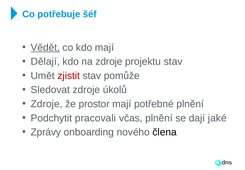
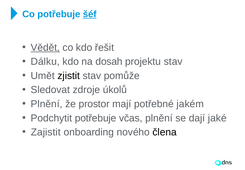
šéf underline: none -> present (90, 14)
kdo mají: mají -> řešit (104, 47)
Dělají: Dělají -> Dálku (45, 62)
na zdroje: zdroje -> dosah (109, 62)
zjistit colour: red -> black (69, 76)
Zdroje: Zdroje -> Plnění (47, 104)
potřebné plnění: plnění -> jakém (190, 104)
Podchytit pracovali: pracovali -> potřebuje (96, 118)
Zprávy: Zprávy -> Zajistit (46, 132)
